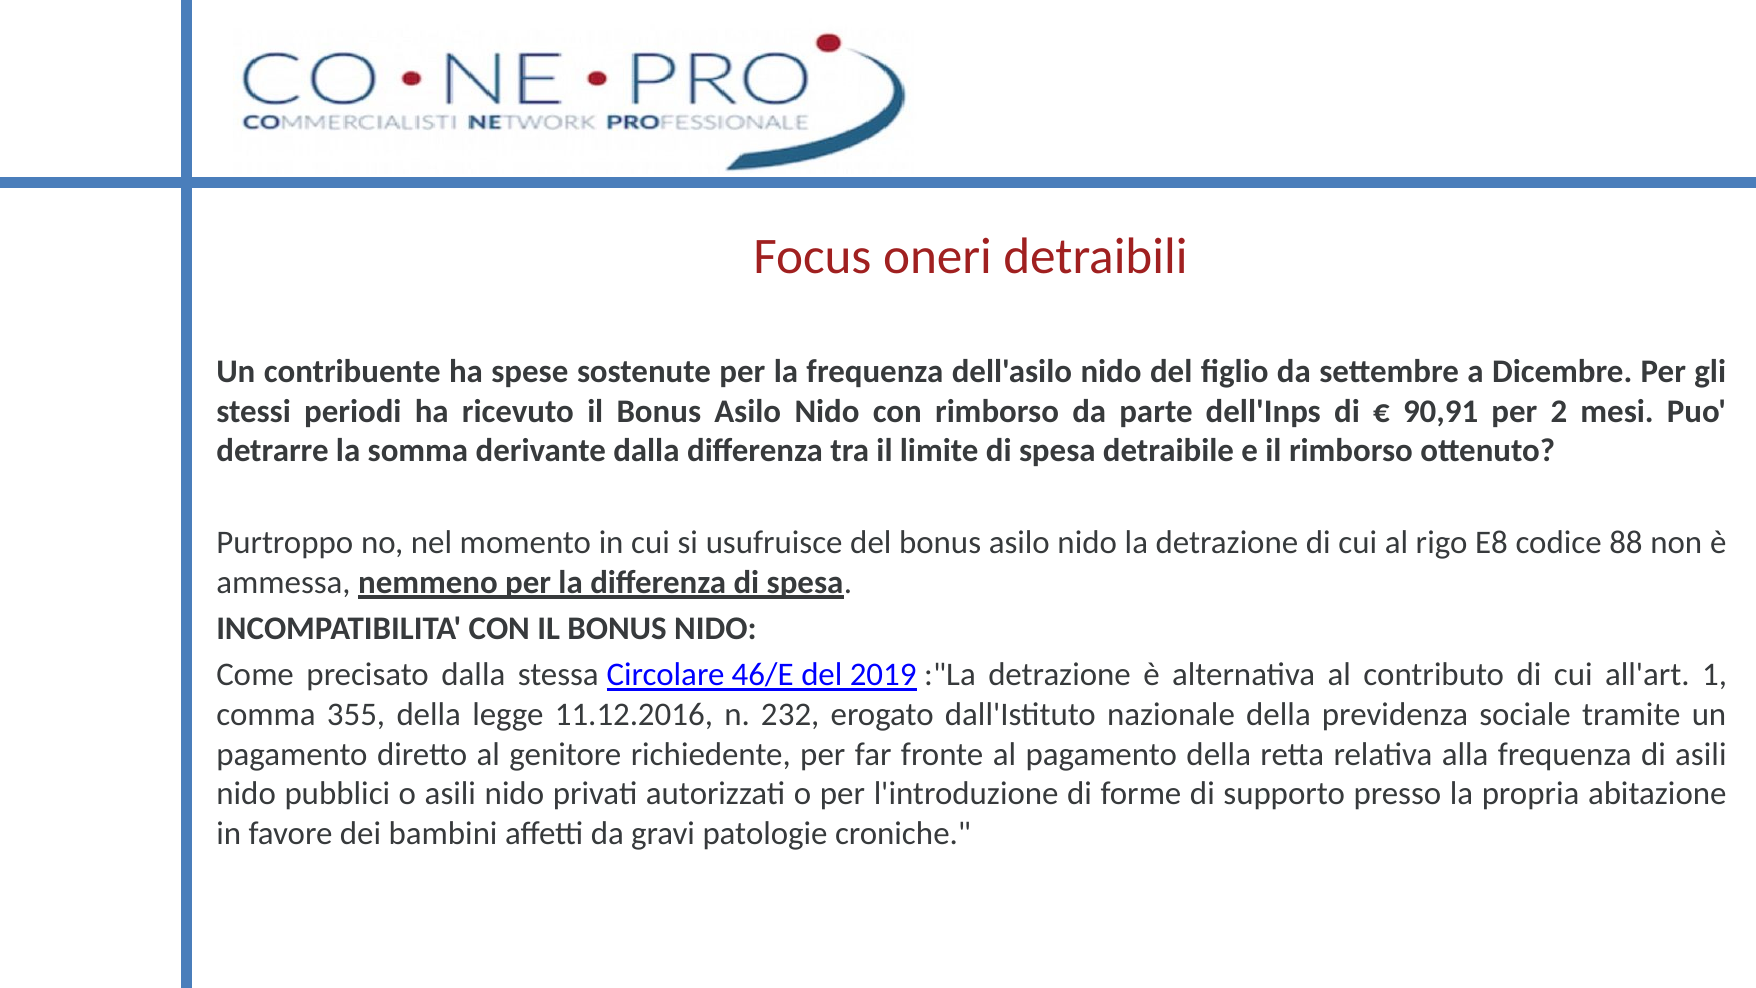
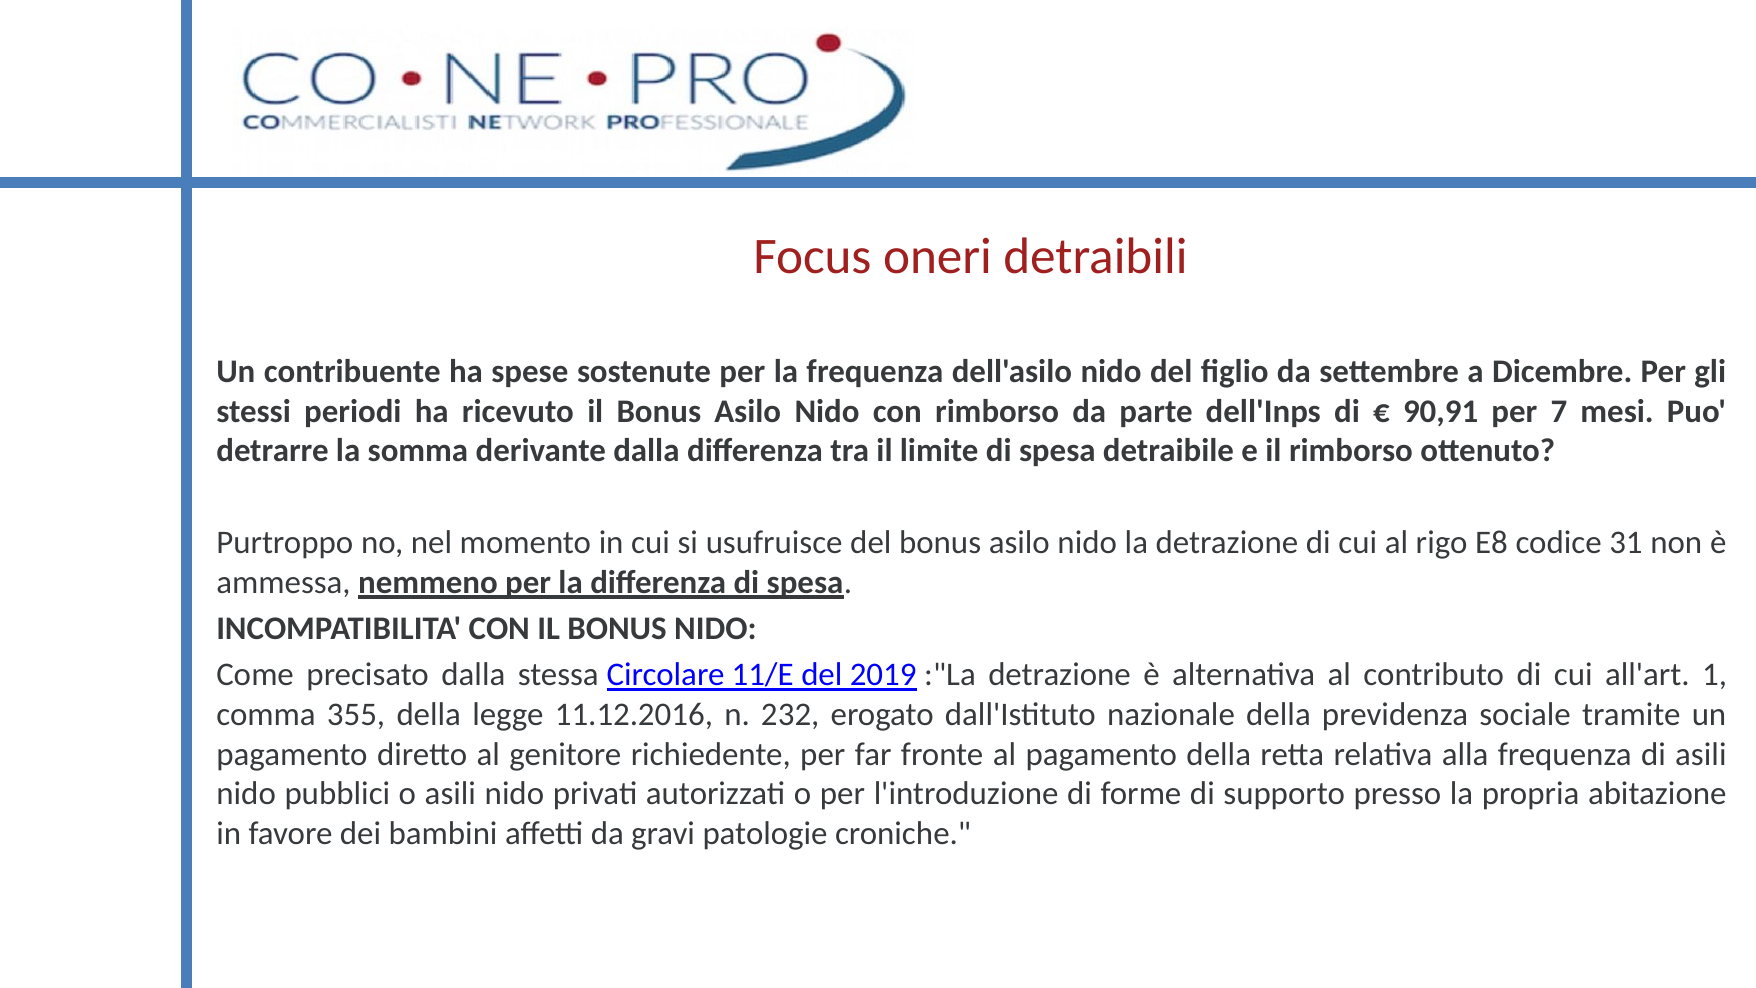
2: 2 -> 7 (1559, 411)
88: 88 -> 31 (1626, 543)
46/E: 46/E -> 11/E (763, 675)
